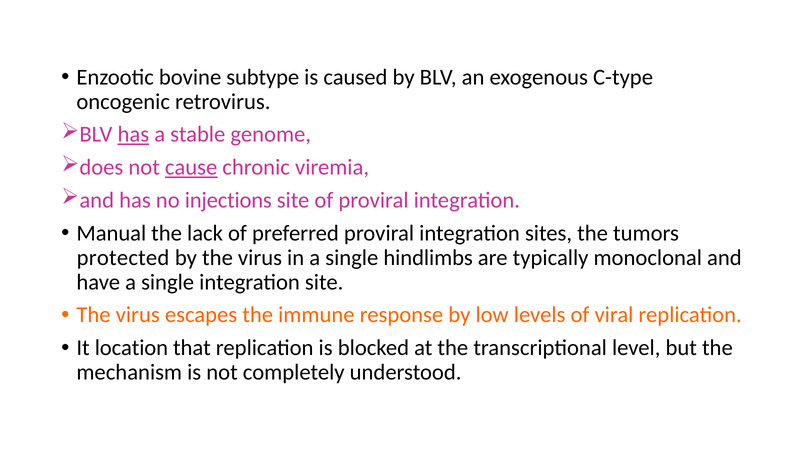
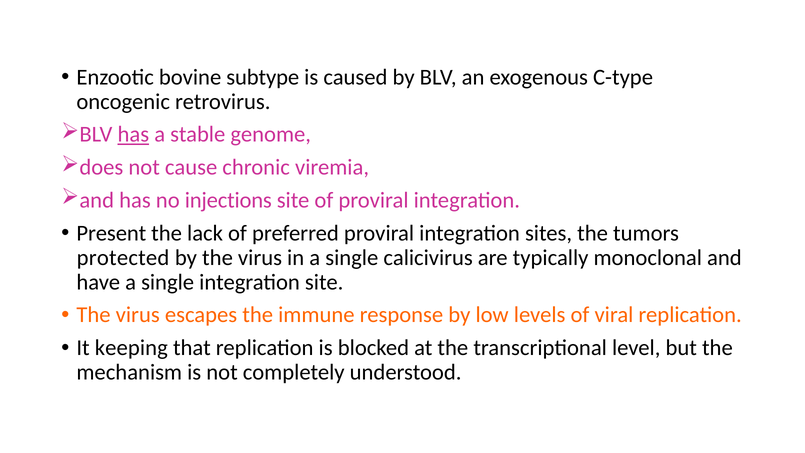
cause underline: present -> none (191, 167)
Manual: Manual -> Present (111, 233)
hindlimbs: hindlimbs -> calicivirus (428, 258)
location: location -> keeping (131, 348)
